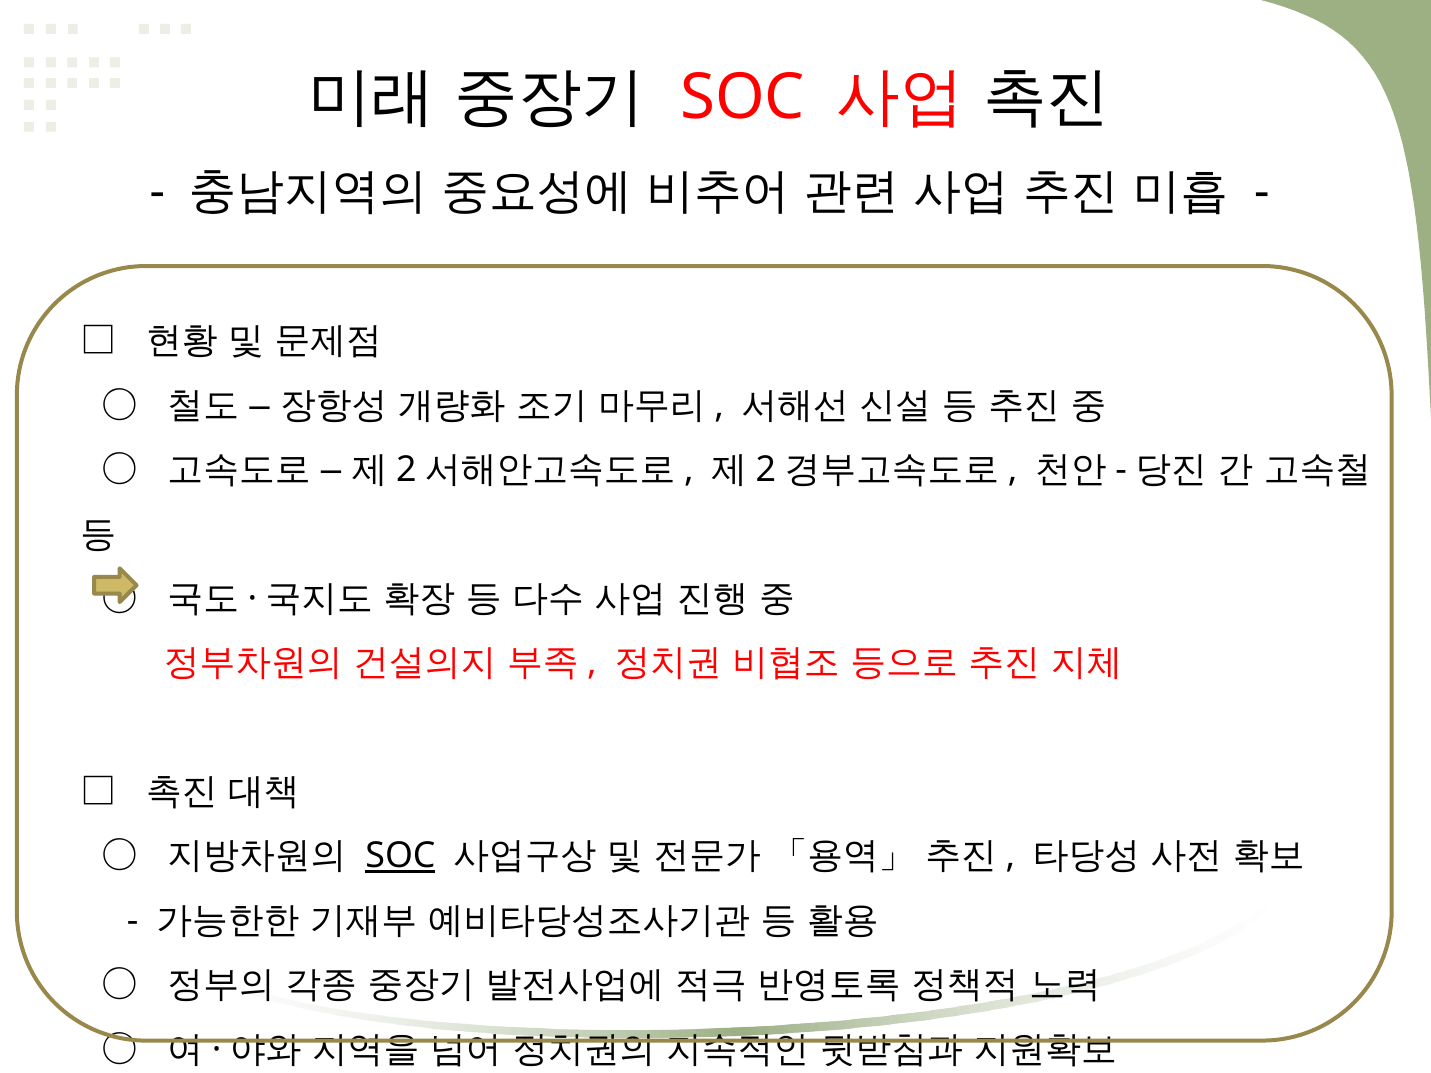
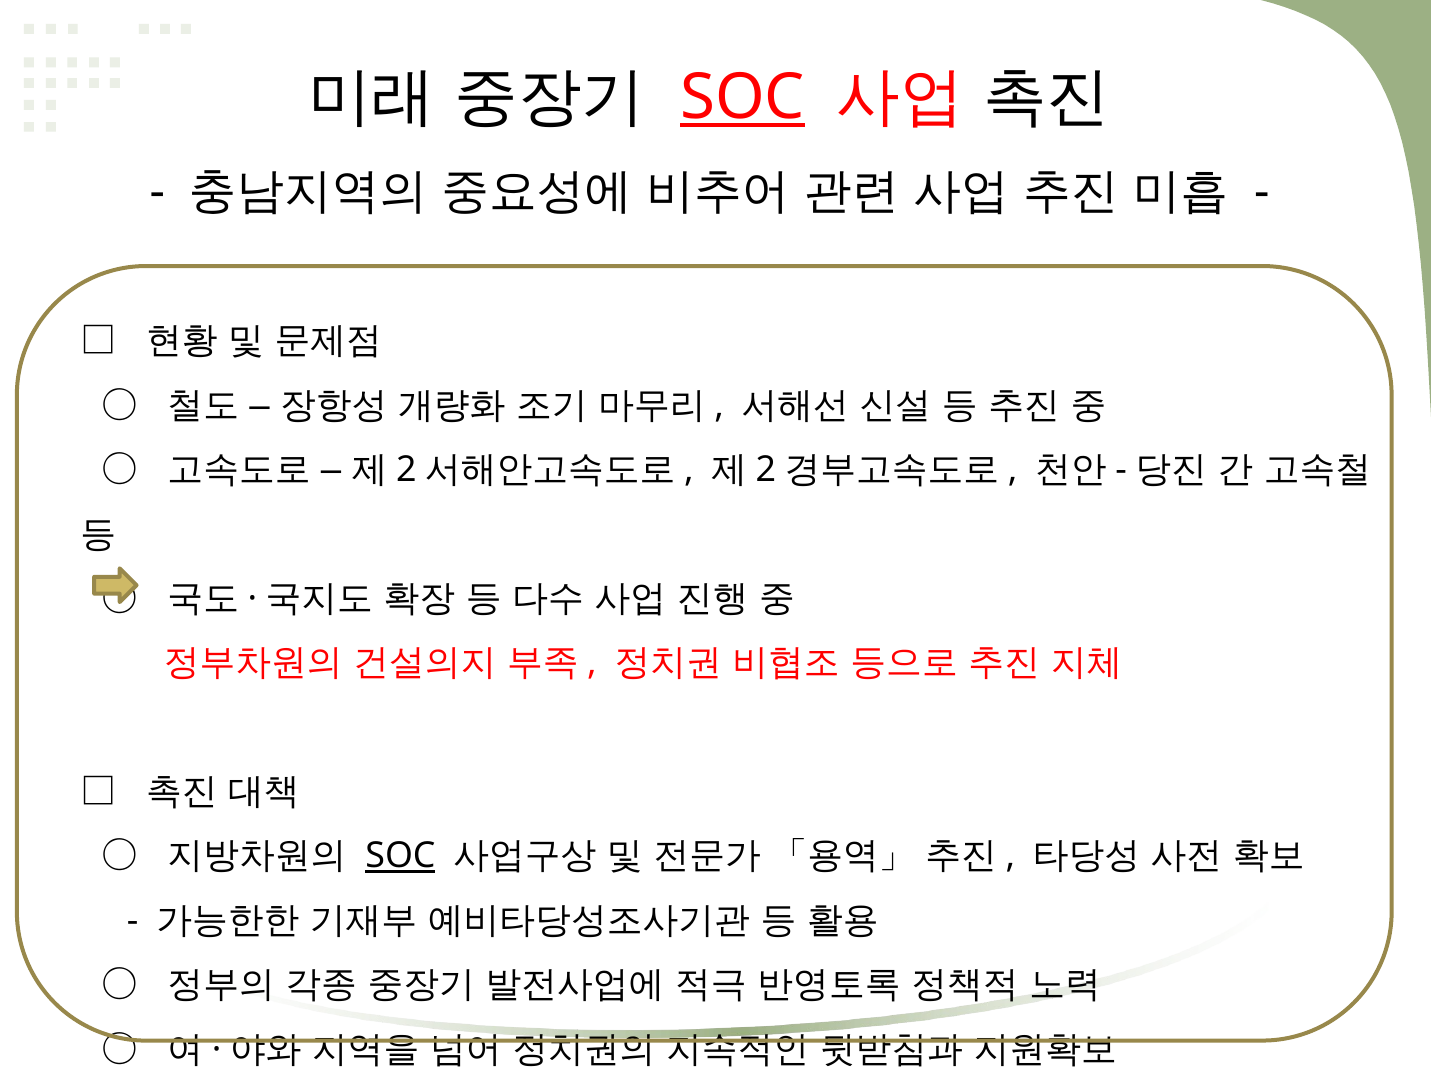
SOC underline: none -> present (743, 97)
